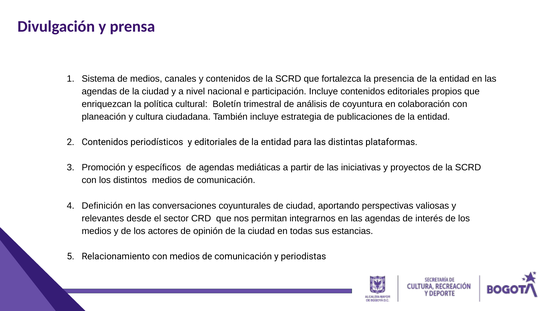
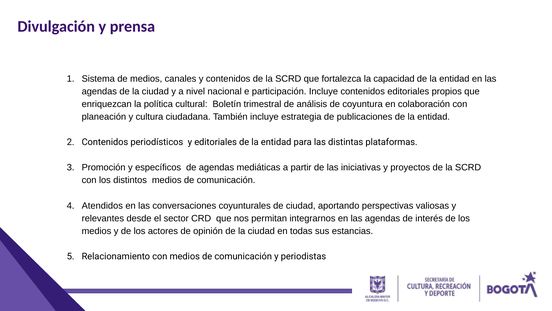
presencia: presencia -> capacidad (394, 79)
Definición: Definición -> Atendidos (102, 205)
